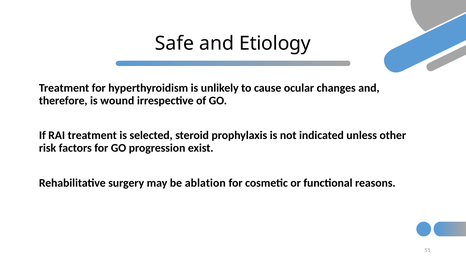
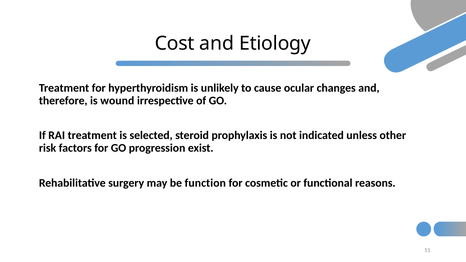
Safe: Safe -> Cost (175, 43)
ablation: ablation -> function (205, 183)
